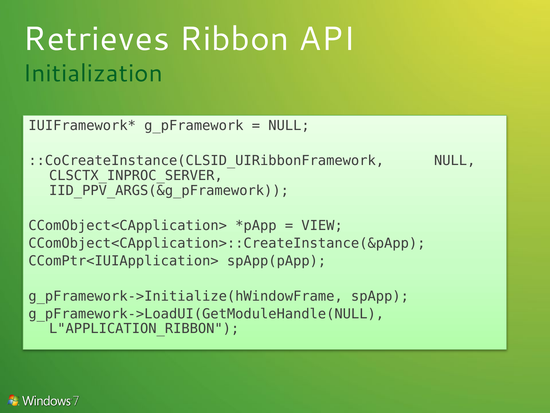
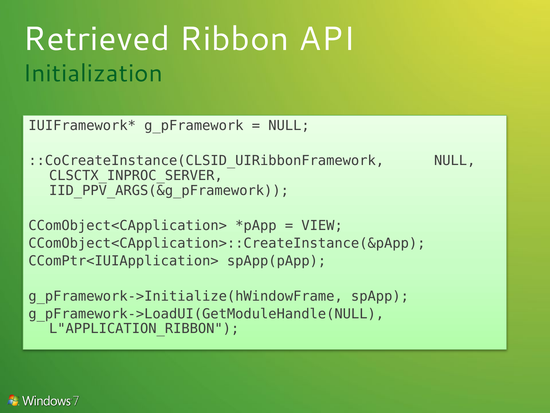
Retrieves: Retrieves -> Retrieved (96, 39)
